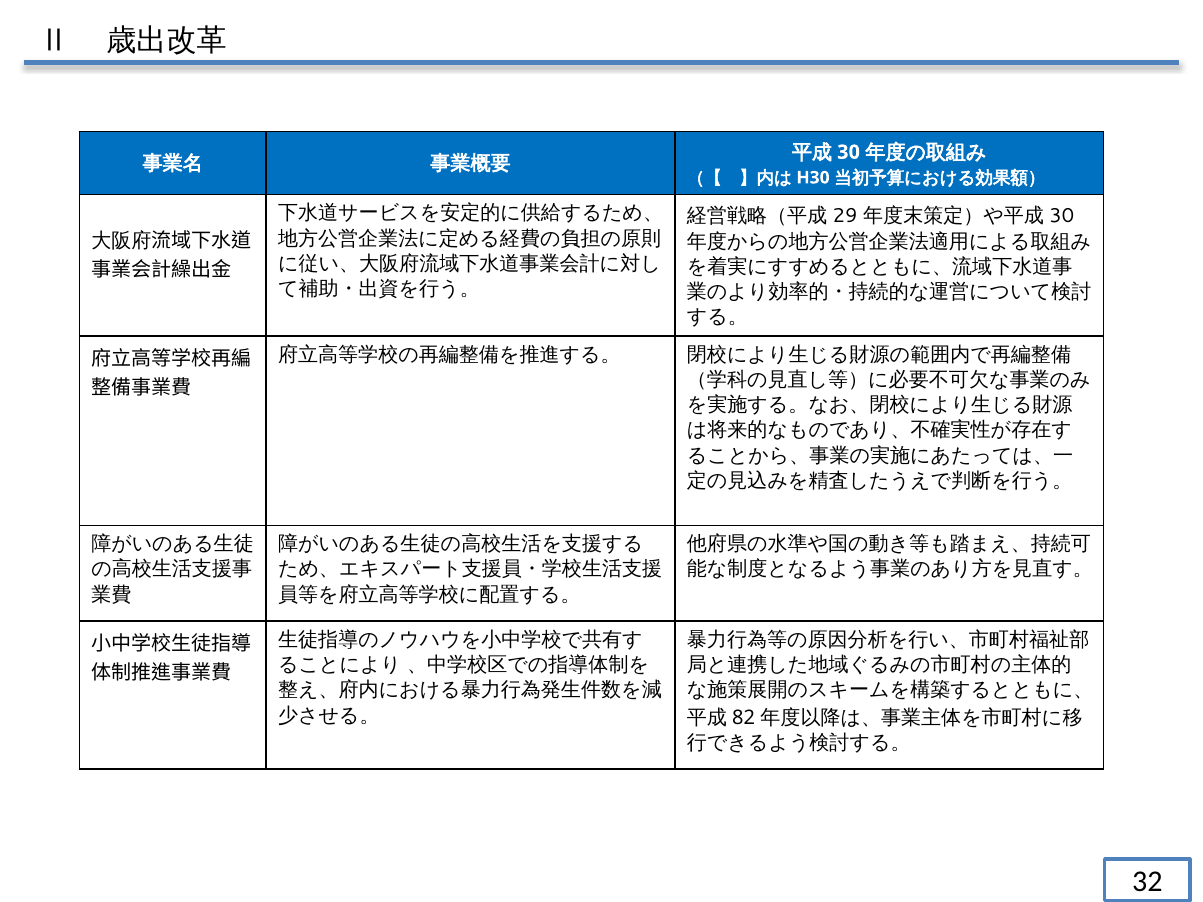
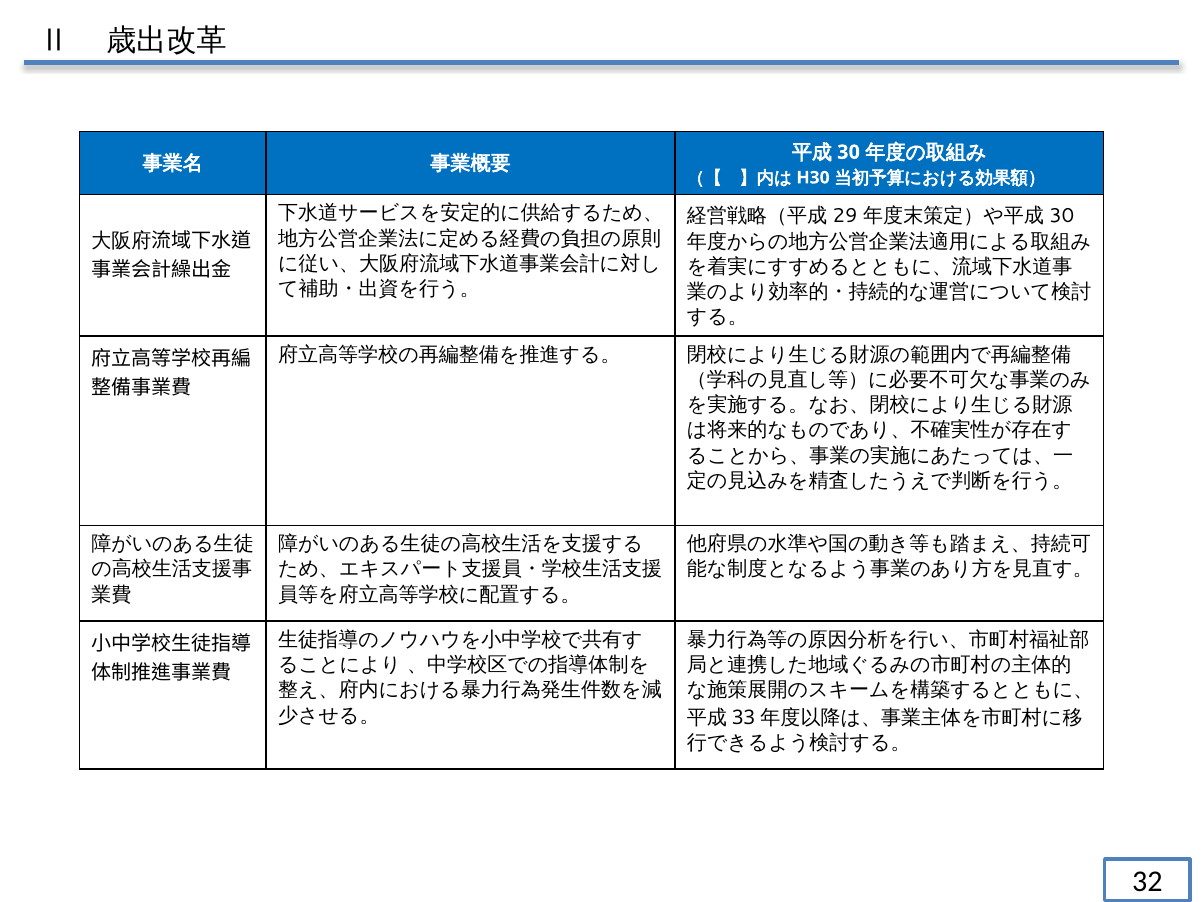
82: 82 -> 33 (744, 718)
